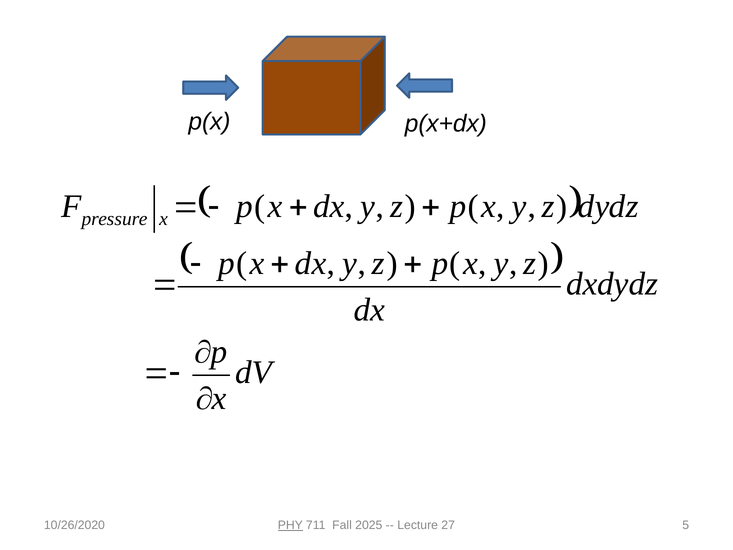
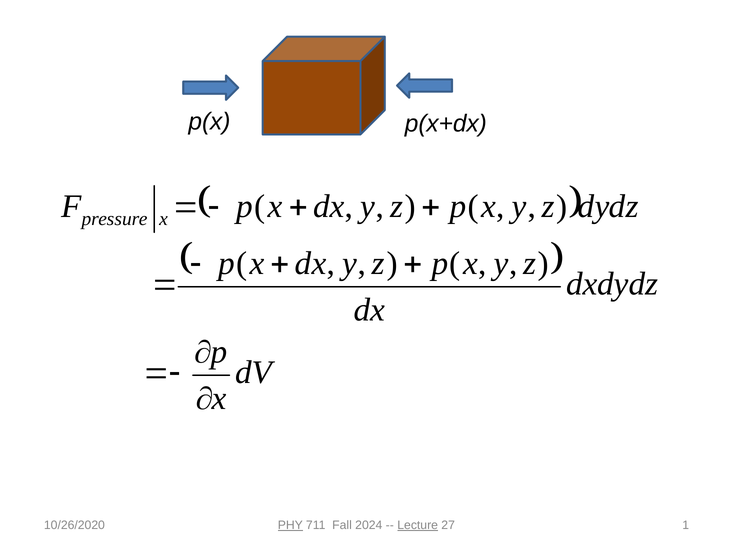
2025: 2025 -> 2024 (369, 525)
Lecture underline: none -> present (418, 525)
5: 5 -> 1 (686, 525)
